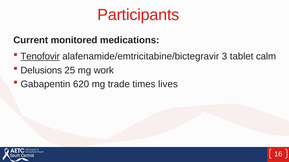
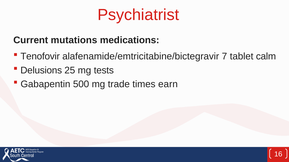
Participants: Participants -> Psychiatrist (138, 15)
monitored: monitored -> mutations (74, 40)
Tenofovir underline: present -> none (40, 57)
3: 3 -> 7 (224, 57)
work: work -> tests (104, 70)
620: 620 -> 500 (81, 84)
lives: lives -> earn (168, 84)
